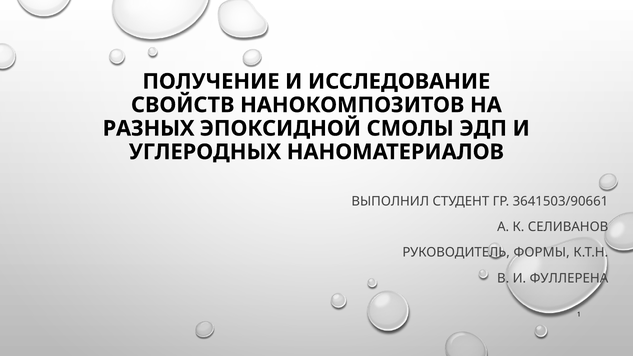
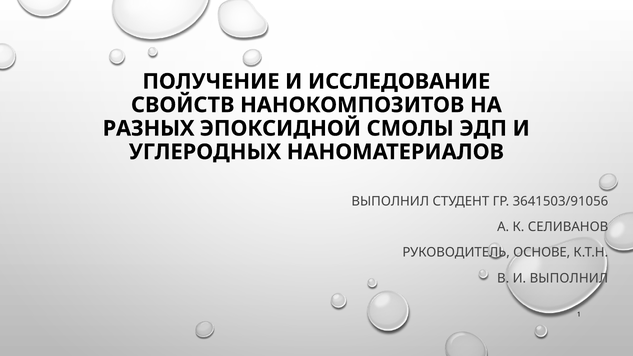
3641503/90661: 3641503/90661 -> 3641503/91056 (560, 201)
ФОРМЫ: ФОРМЫ -> ОСНОВЕ (542, 253)
И ФУЛЛЕРЕНА: ФУЛЛЕРЕНА -> ВЫПОЛНИЛ (569, 278)
